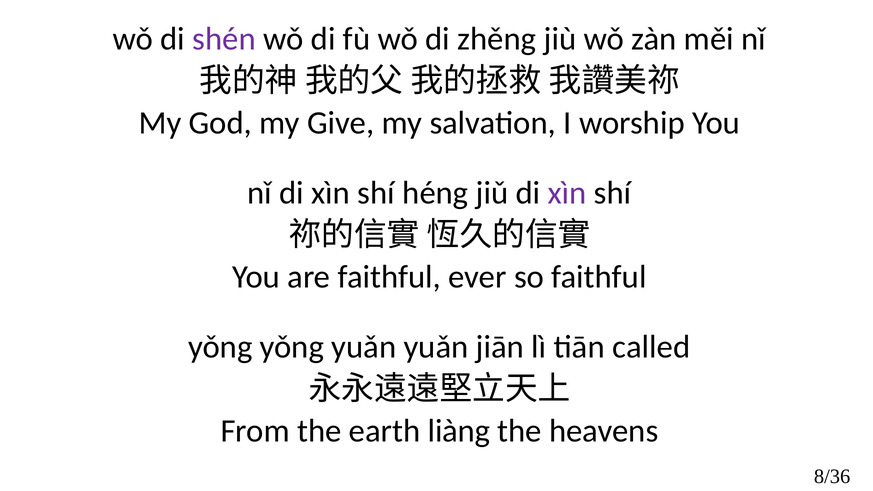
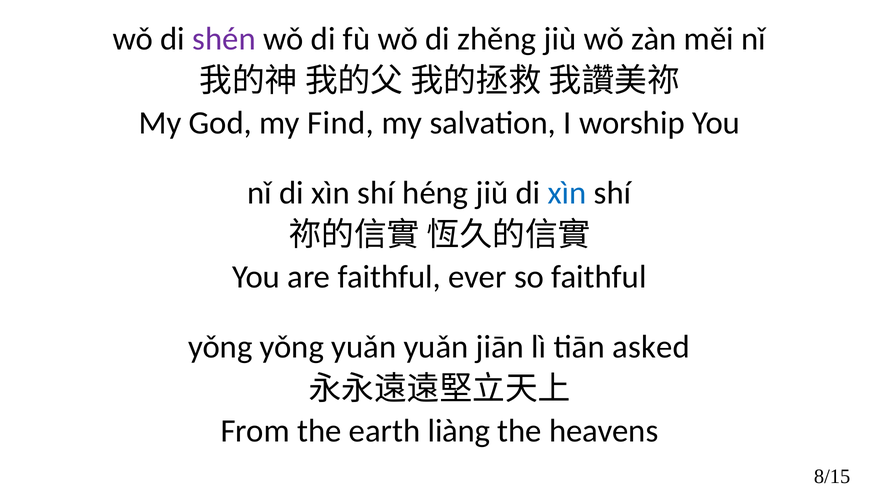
Give: Give -> Find (341, 123)
xìn colour: purple -> blue (567, 193)
called: called -> asked (651, 347)
8/36: 8/36 -> 8/15 (832, 477)
